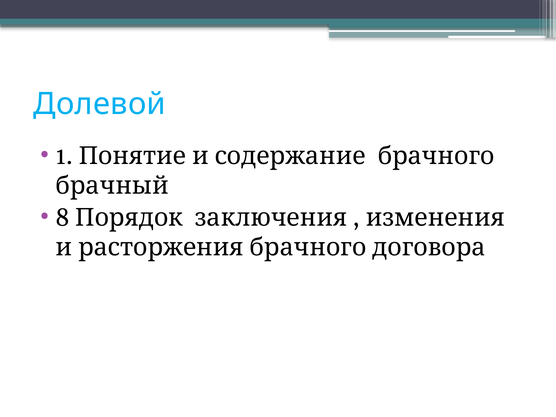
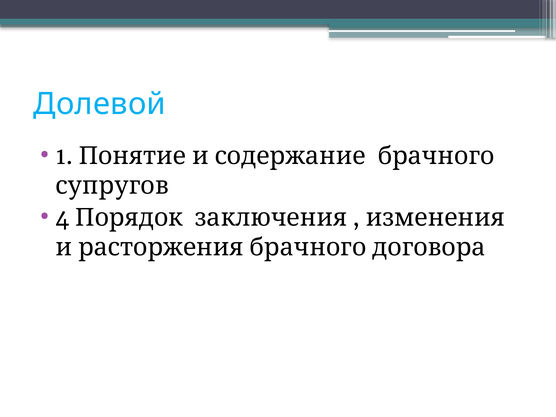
брачный: брачный -> супругов (112, 186)
8: 8 -> 4 (62, 218)
